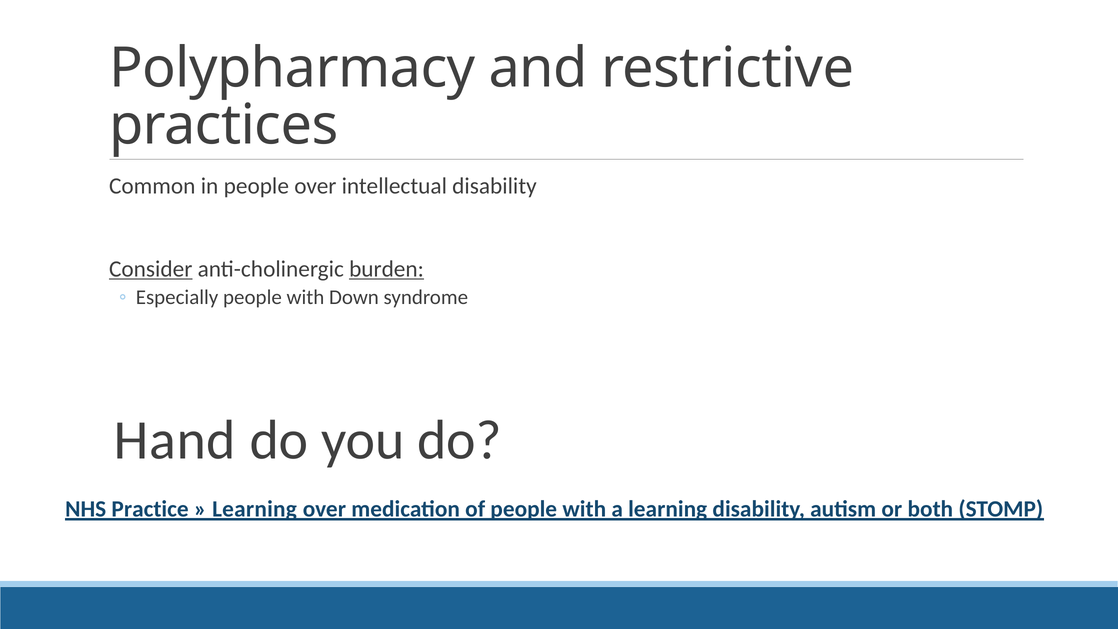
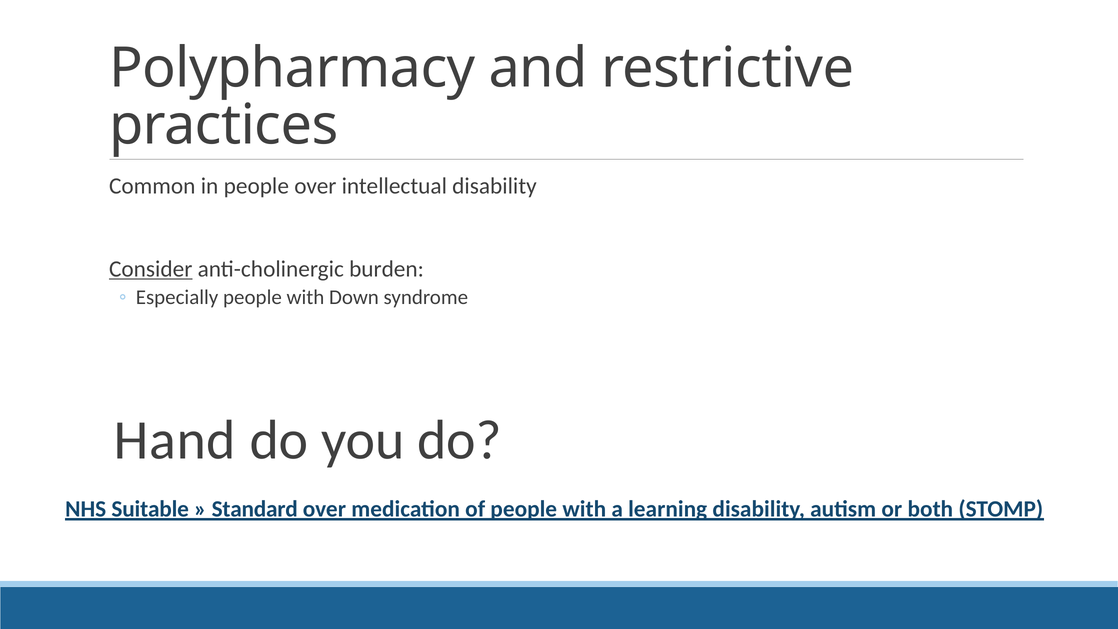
burden underline: present -> none (386, 269)
Practice: Practice -> Suitable (150, 509)
Learning: Learning -> Standard (255, 509)
